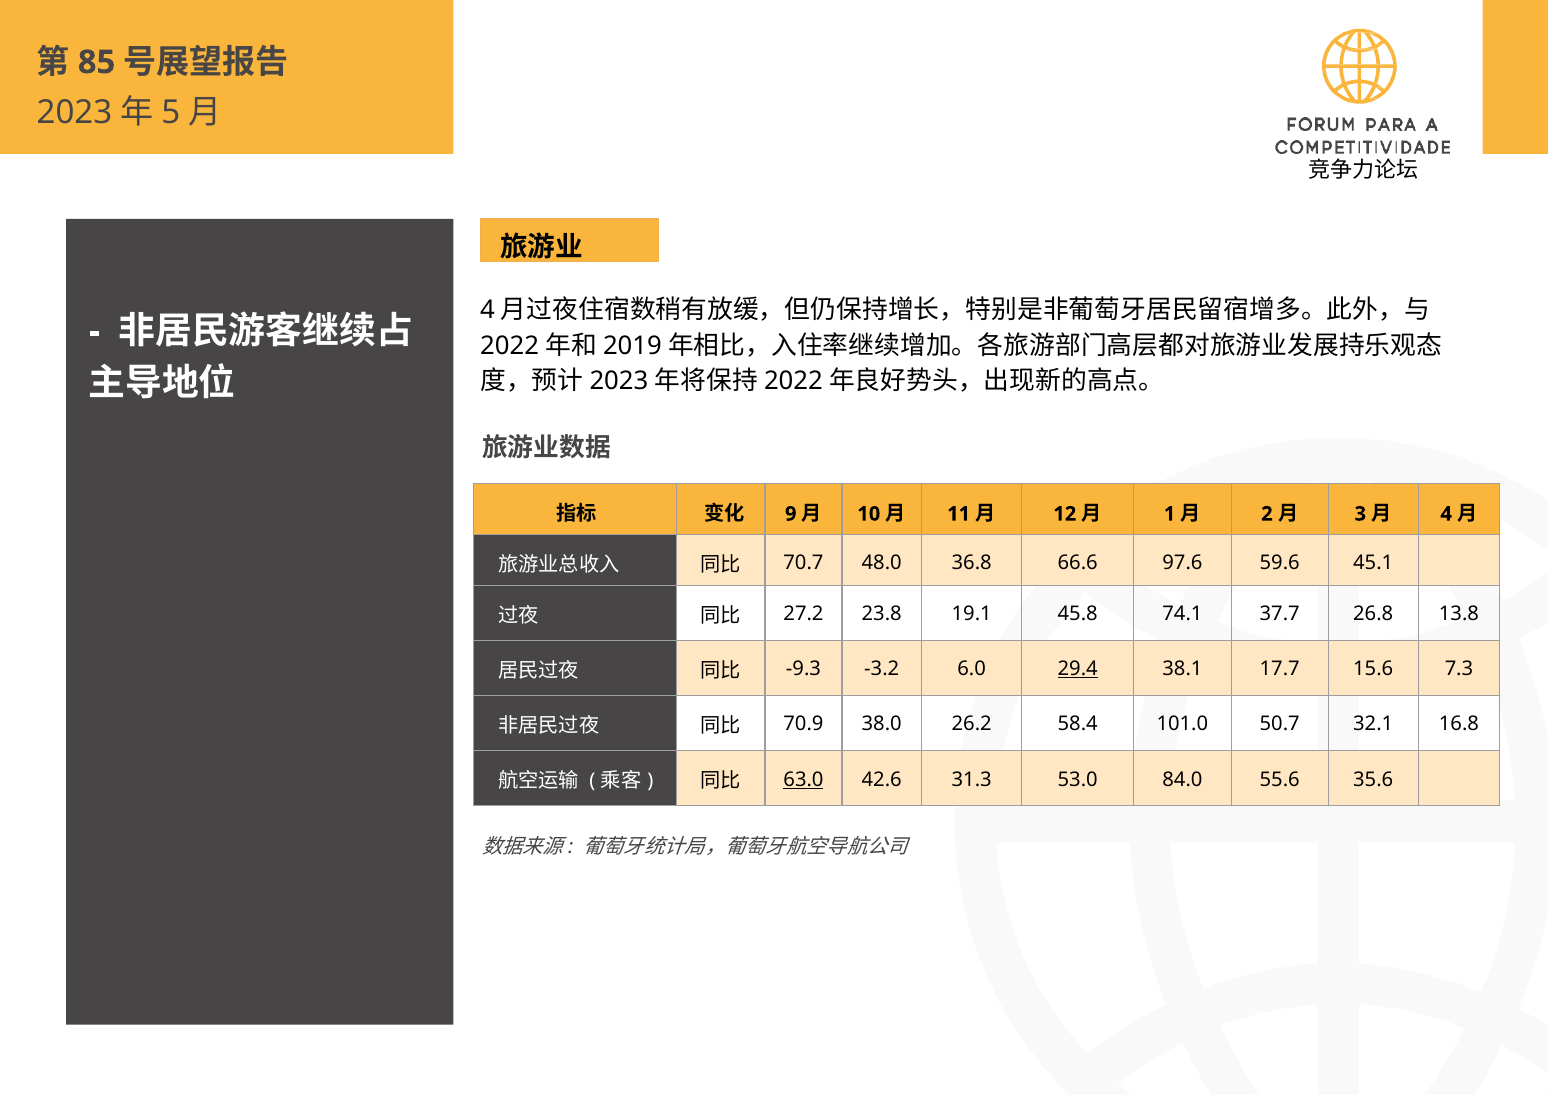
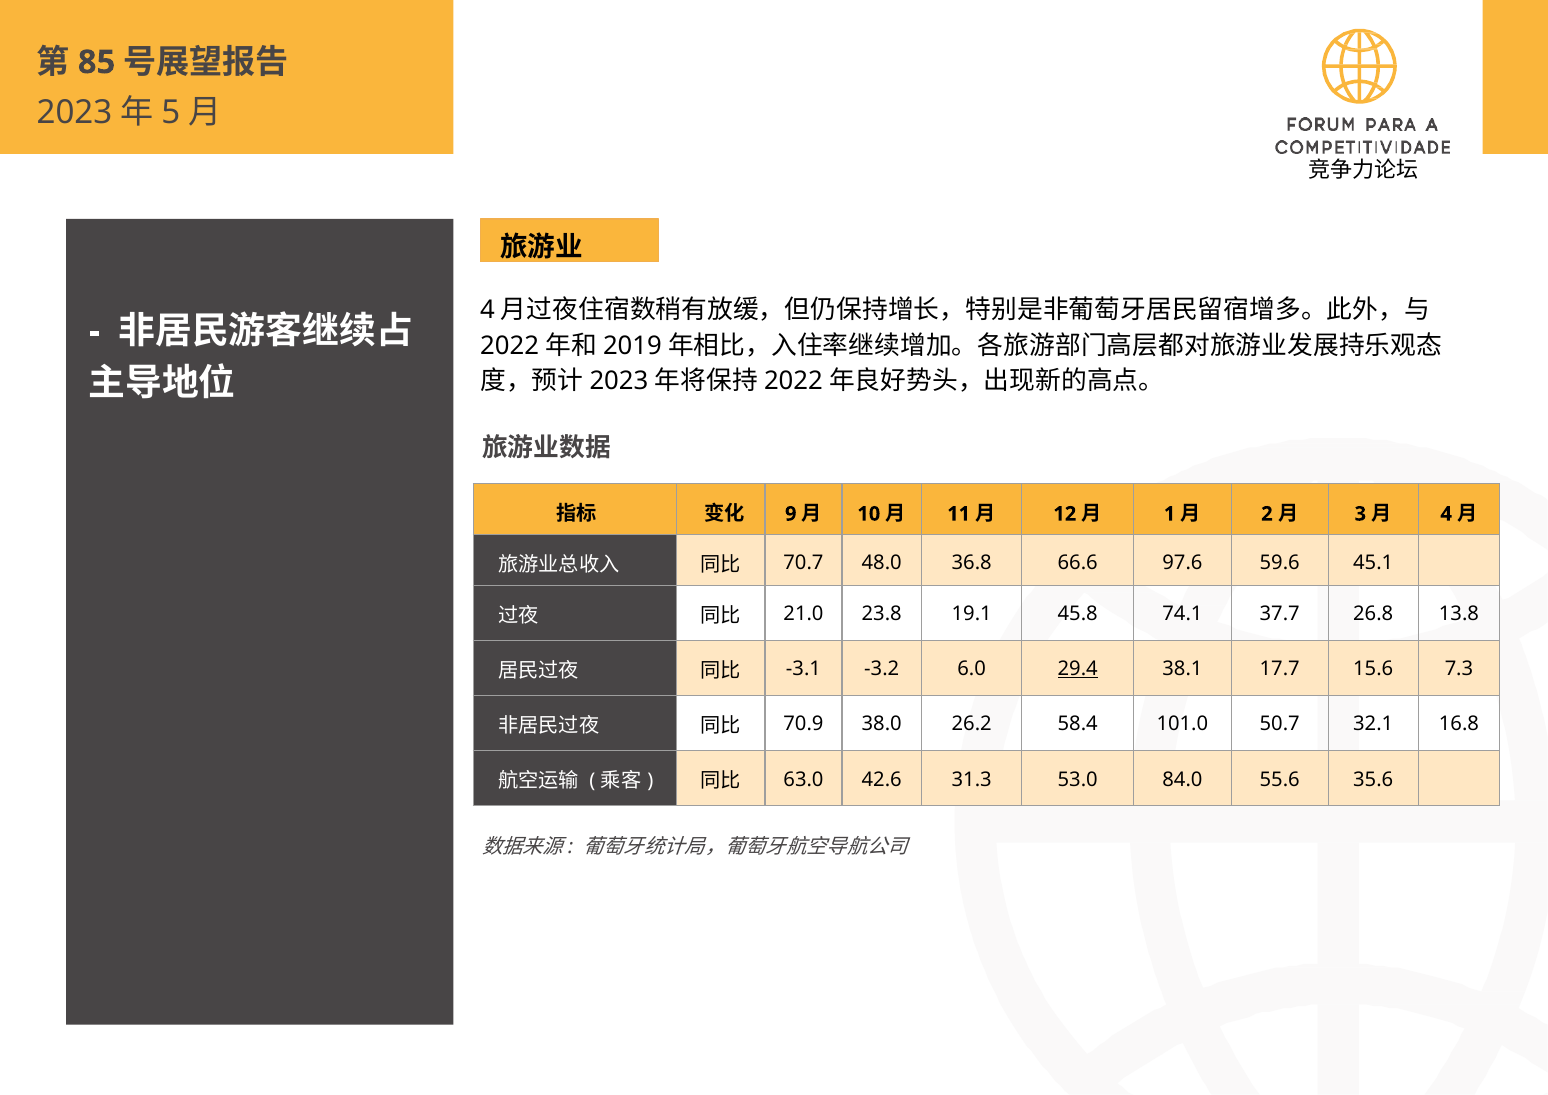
27.2: 27.2 -> 21.0 (803, 614)
-9.3: -9.3 -> -3.1 (803, 669)
63.0 underline: present -> none (803, 779)
